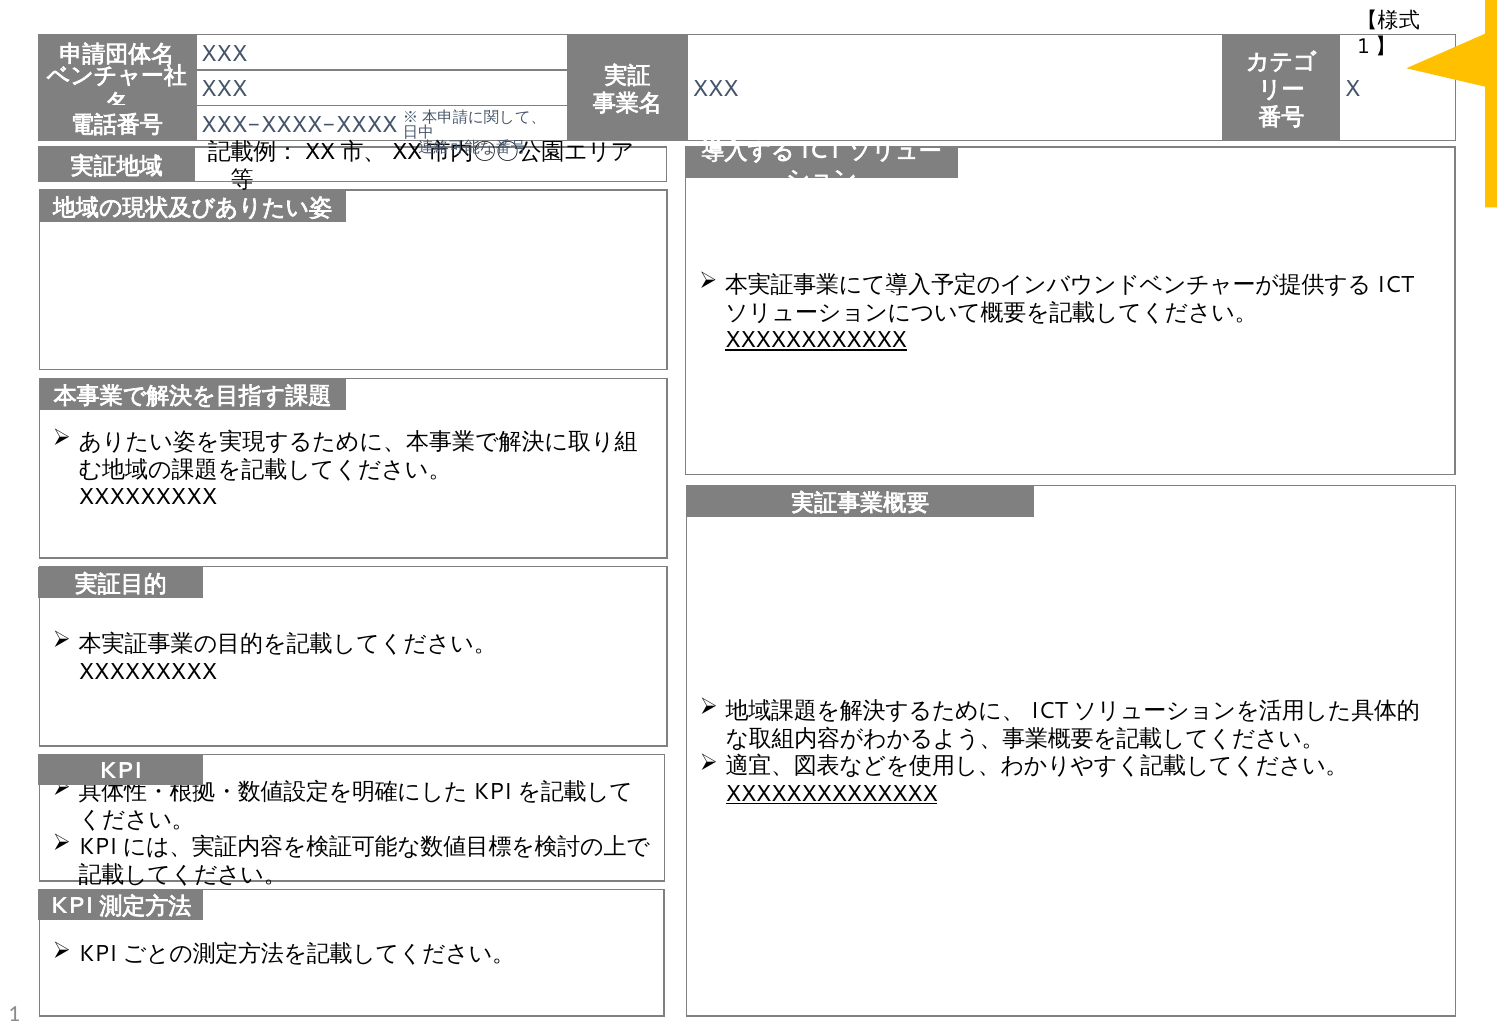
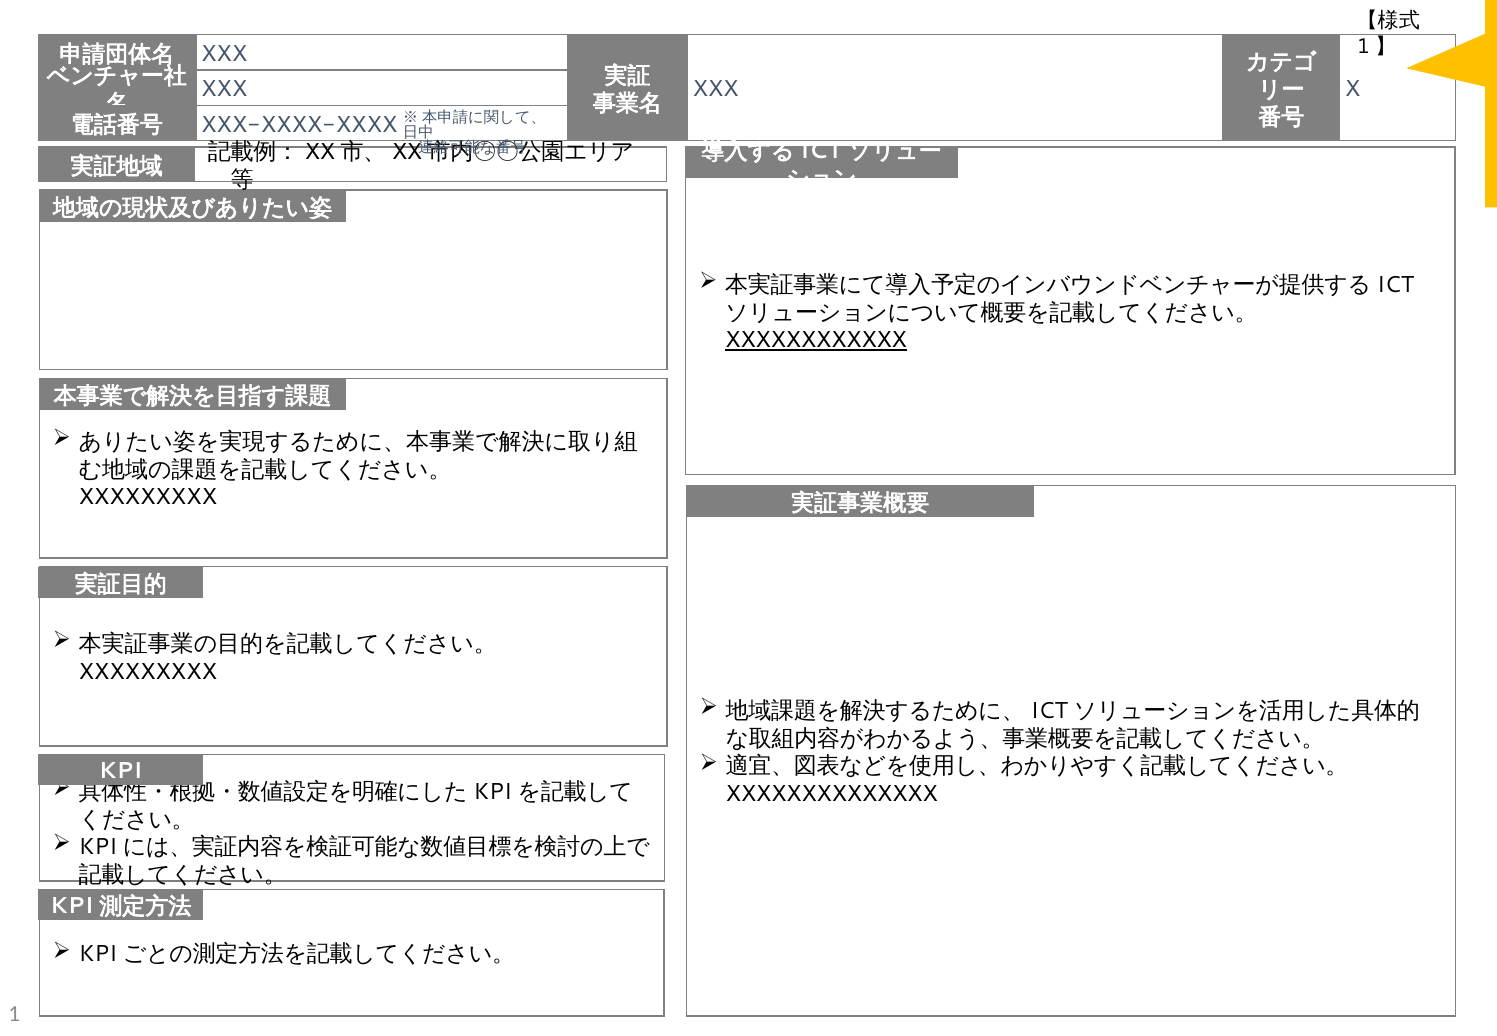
XXXXXXXXXXXXXX underline: present -> none (832, 794)
